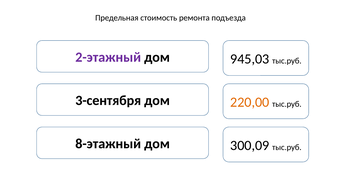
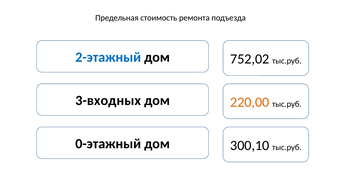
2-этажный colour: purple -> blue (108, 57)
945,03: 945,03 -> 752,02 (250, 59)
3-сентября: 3-сентября -> 3-входных (108, 101)
8-этажный: 8-этажный -> 0-этажный (108, 144)
300,09: 300,09 -> 300,10 (250, 146)
